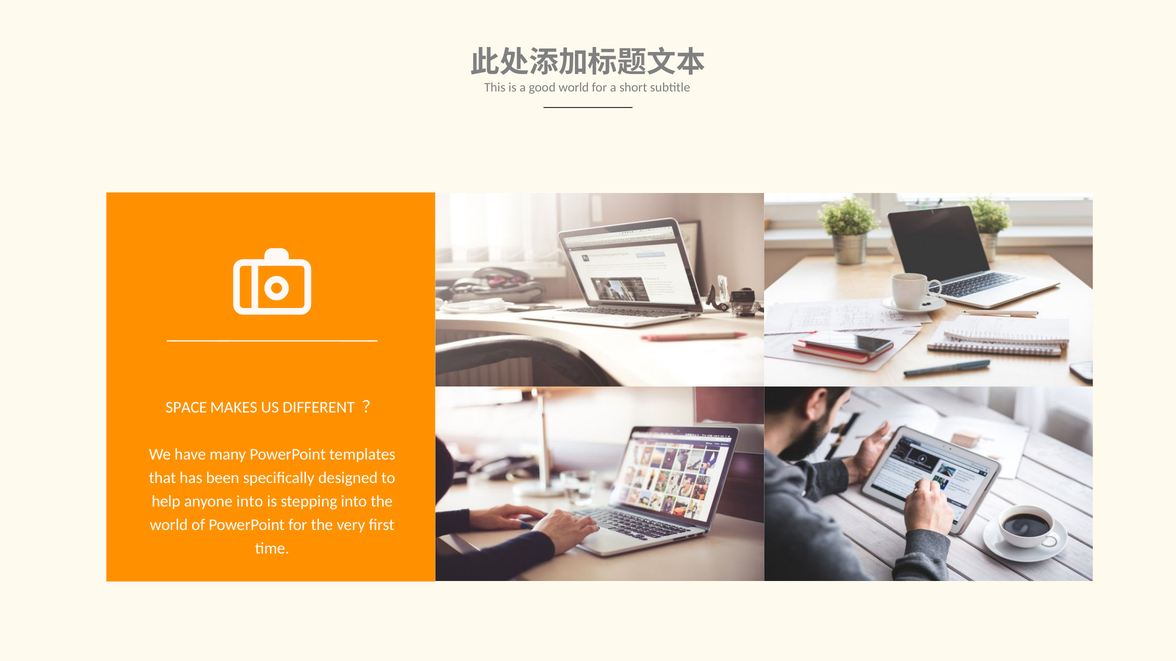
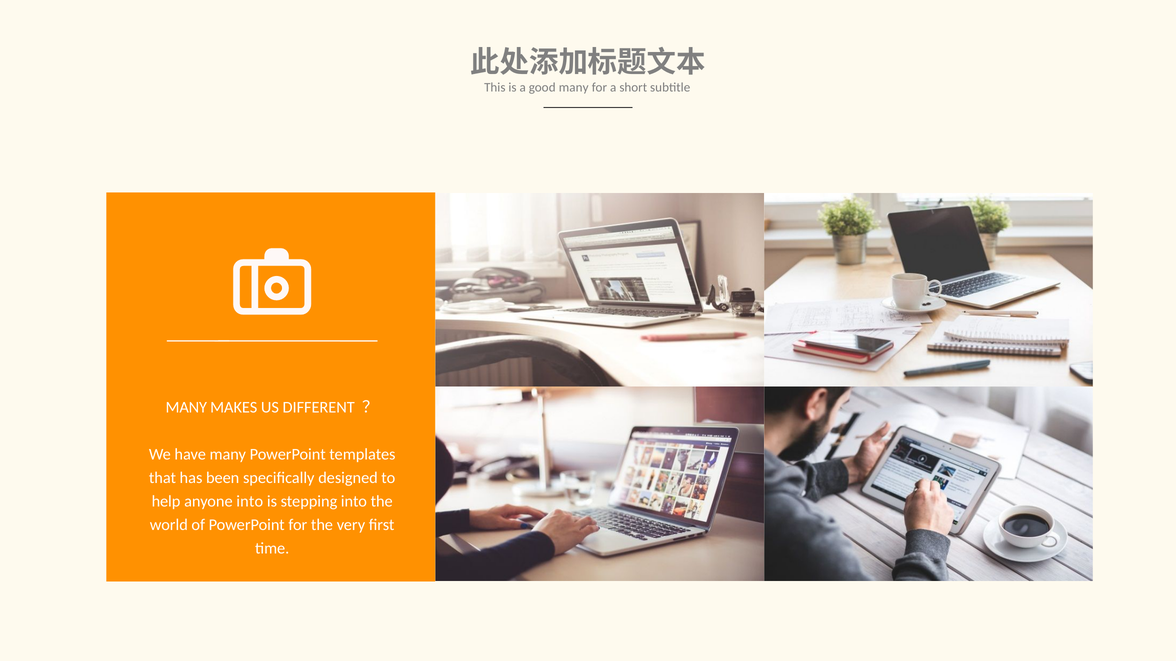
good world: world -> many (574, 88)
SPACE: SPACE -> MANY (186, 408)
